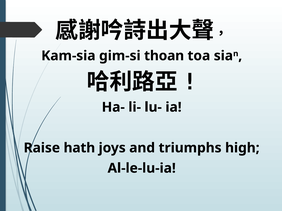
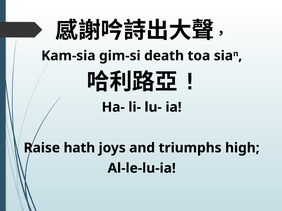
thoan: thoan -> death (164, 56)
